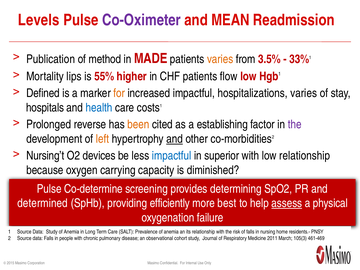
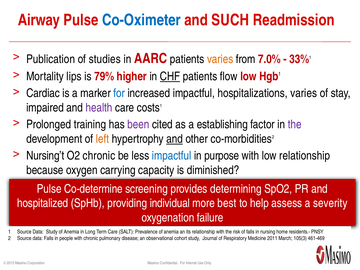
Levels: Levels -> Airway (39, 20)
Co-Oximeter colour: purple -> blue (141, 20)
MEAN: MEAN -> SUCH (230, 20)
method: method -> studies (105, 59)
MADE: MADE -> AARC (151, 59)
3.5%: 3.5% -> 7.0% (269, 59)
55%: 55% -> 79% (104, 76)
CHF underline: none -> present (170, 76)
Defined: Defined -> Cardiac (43, 93)
for colour: orange -> blue (119, 93)
hospitals: hospitals -> impaired (45, 108)
health colour: blue -> purple (99, 108)
reverse: reverse -> training (90, 124)
been colour: orange -> purple (138, 124)
O2 devices: devices -> chronic (99, 156)
superior: superior -> purpose (222, 156)
determined: determined -> hospitalized (43, 203)
efficiently: efficiently -> individual (170, 203)
assess underline: present -> none (287, 203)
physical: physical -> severity (330, 203)
